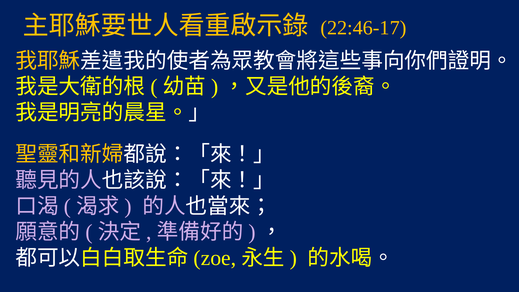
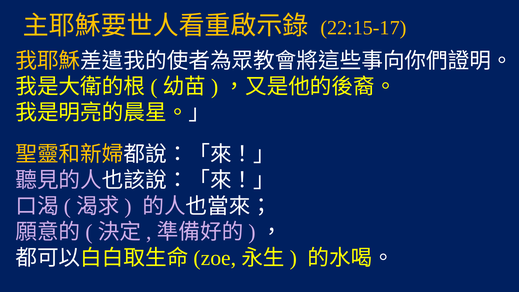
22:46-17: 22:46-17 -> 22:15-17 (363, 28)
